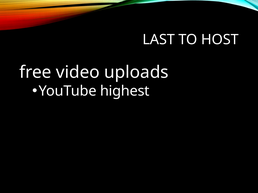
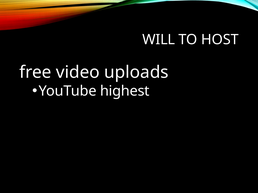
LAST: LAST -> WILL (159, 40)
